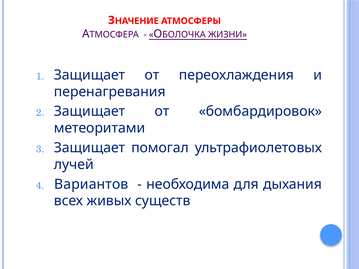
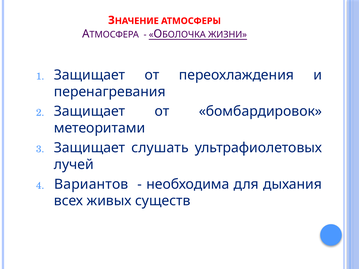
помогал: помогал -> слушать (160, 148)
